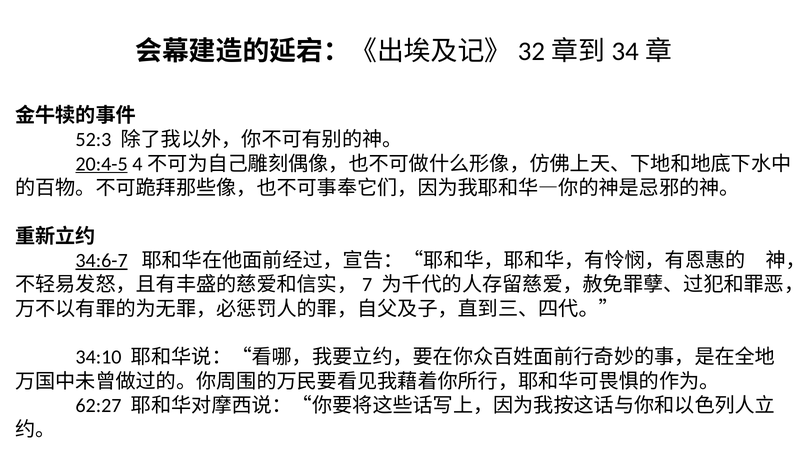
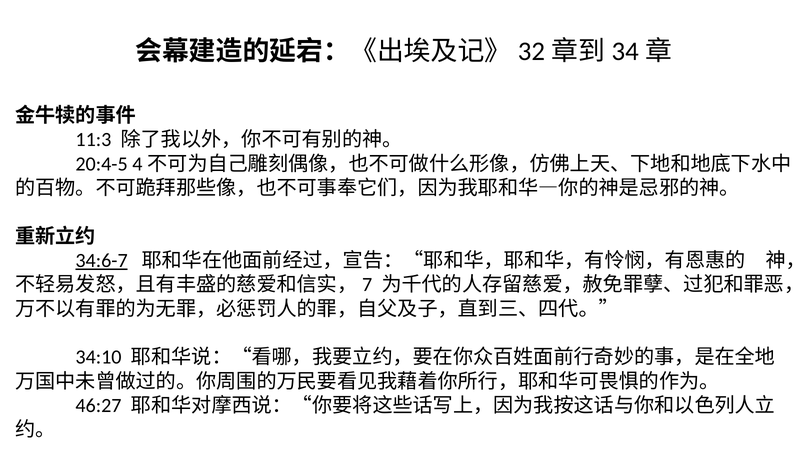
52:3: 52:3 -> 11:3 (93, 140)
20:4-5 underline: present -> none (102, 164)
62:27: 62:27 -> 46:27 (98, 405)
